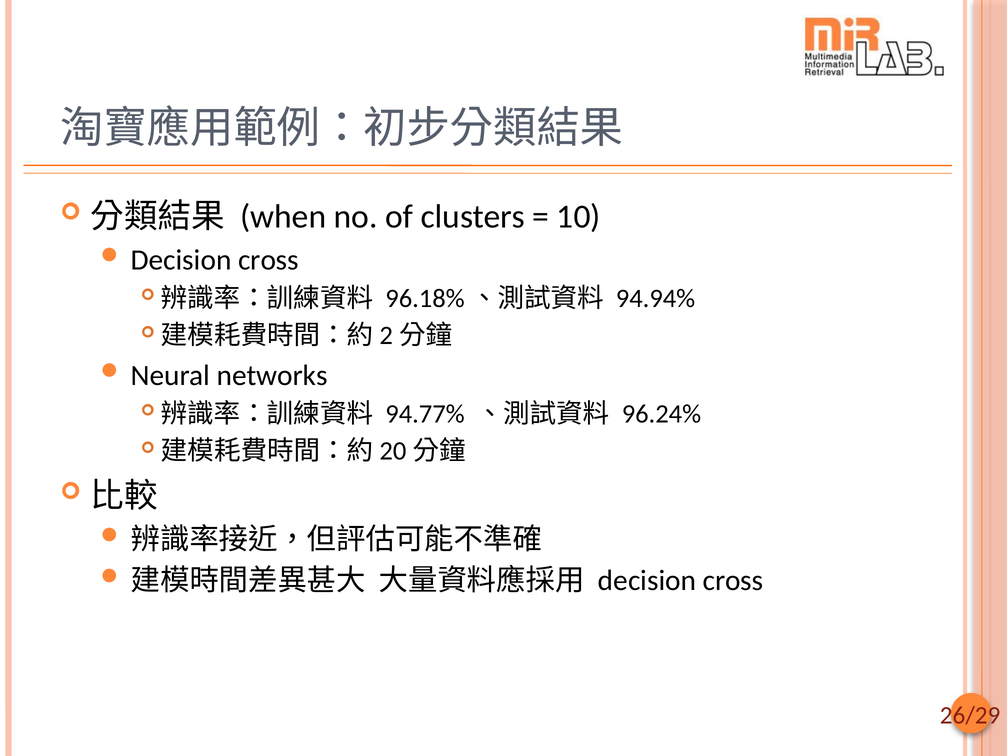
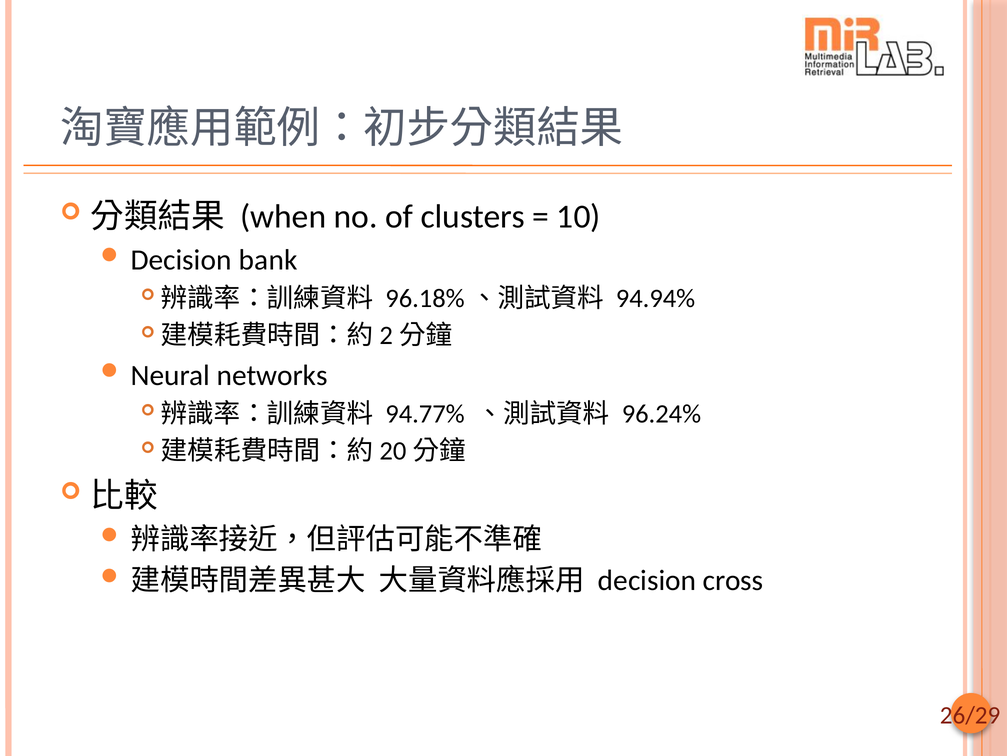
cross: cross -> bank (268, 260)
